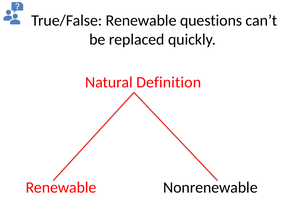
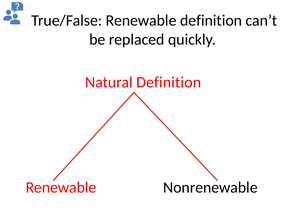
Renewable questions: questions -> definition (211, 20)
